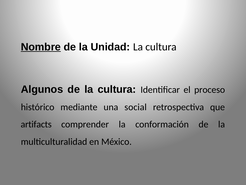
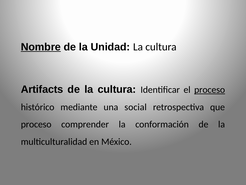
Algunos: Algunos -> Artifacts (42, 89)
proceso underline: none -> present (210, 90)
artifacts: artifacts -> proceso (36, 124)
